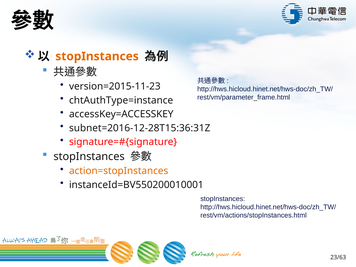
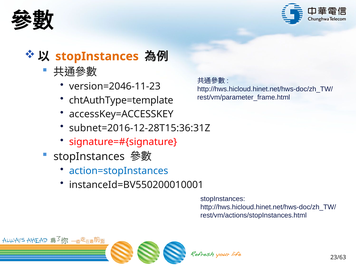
version=2015-11-23: version=2015-11-23 -> version=2046-11-23 (115, 86)
chtAuthType=instance: chtAuthType=instance -> chtAuthType=template (121, 100)
action=stopInstances colour: orange -> blue (119, 171)
